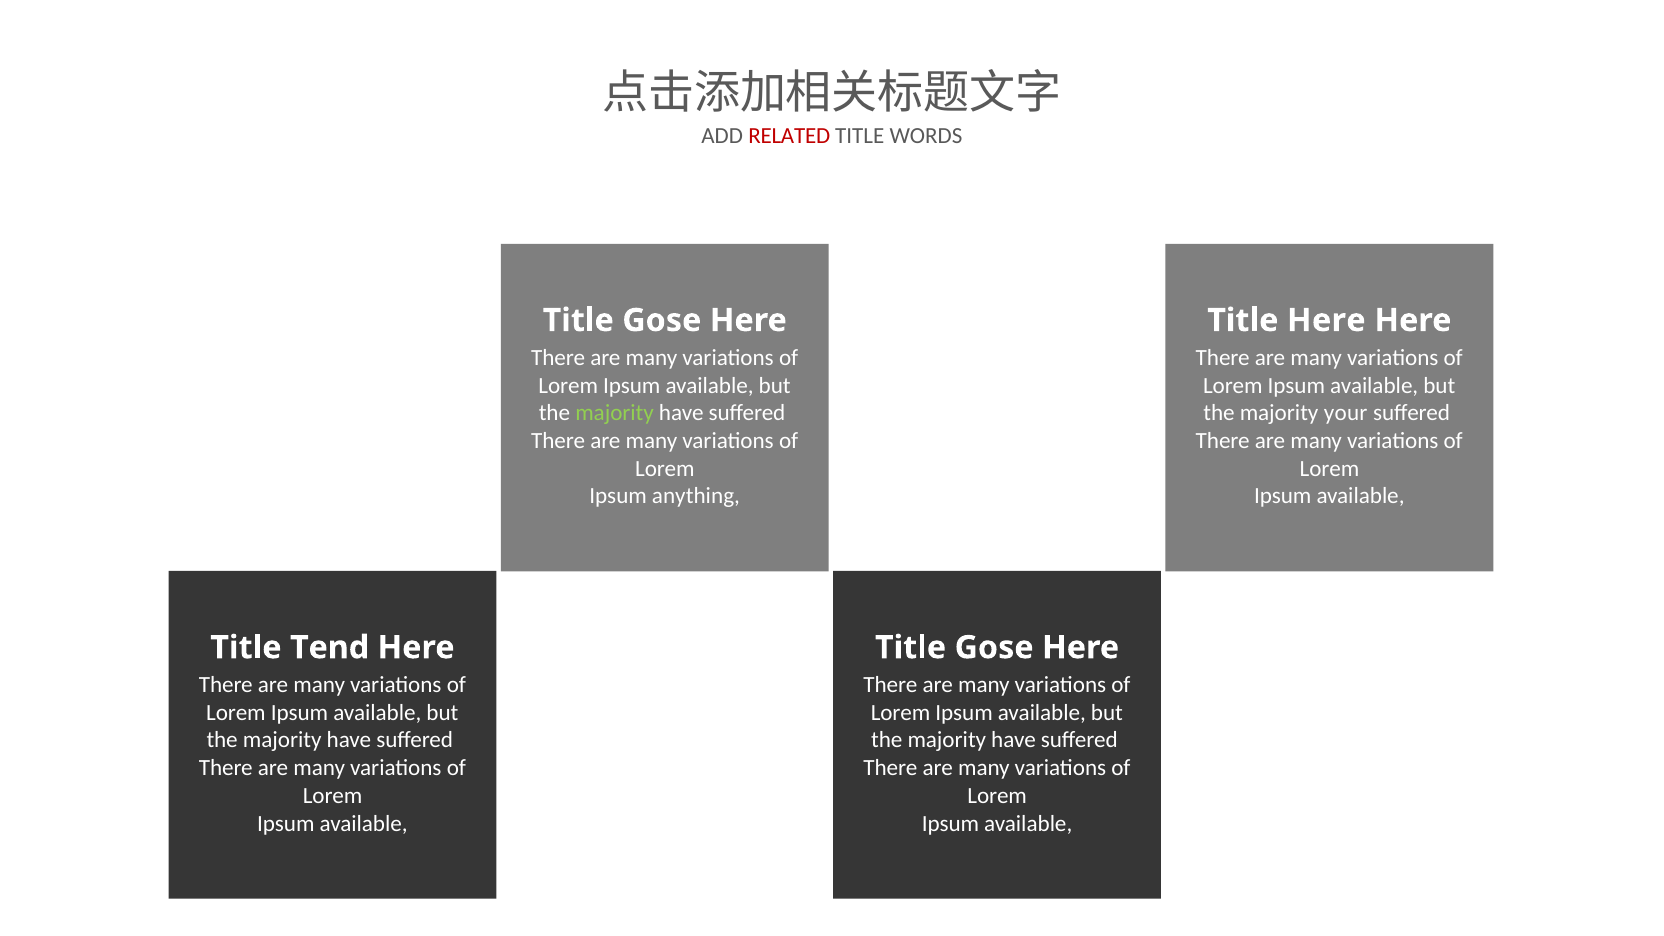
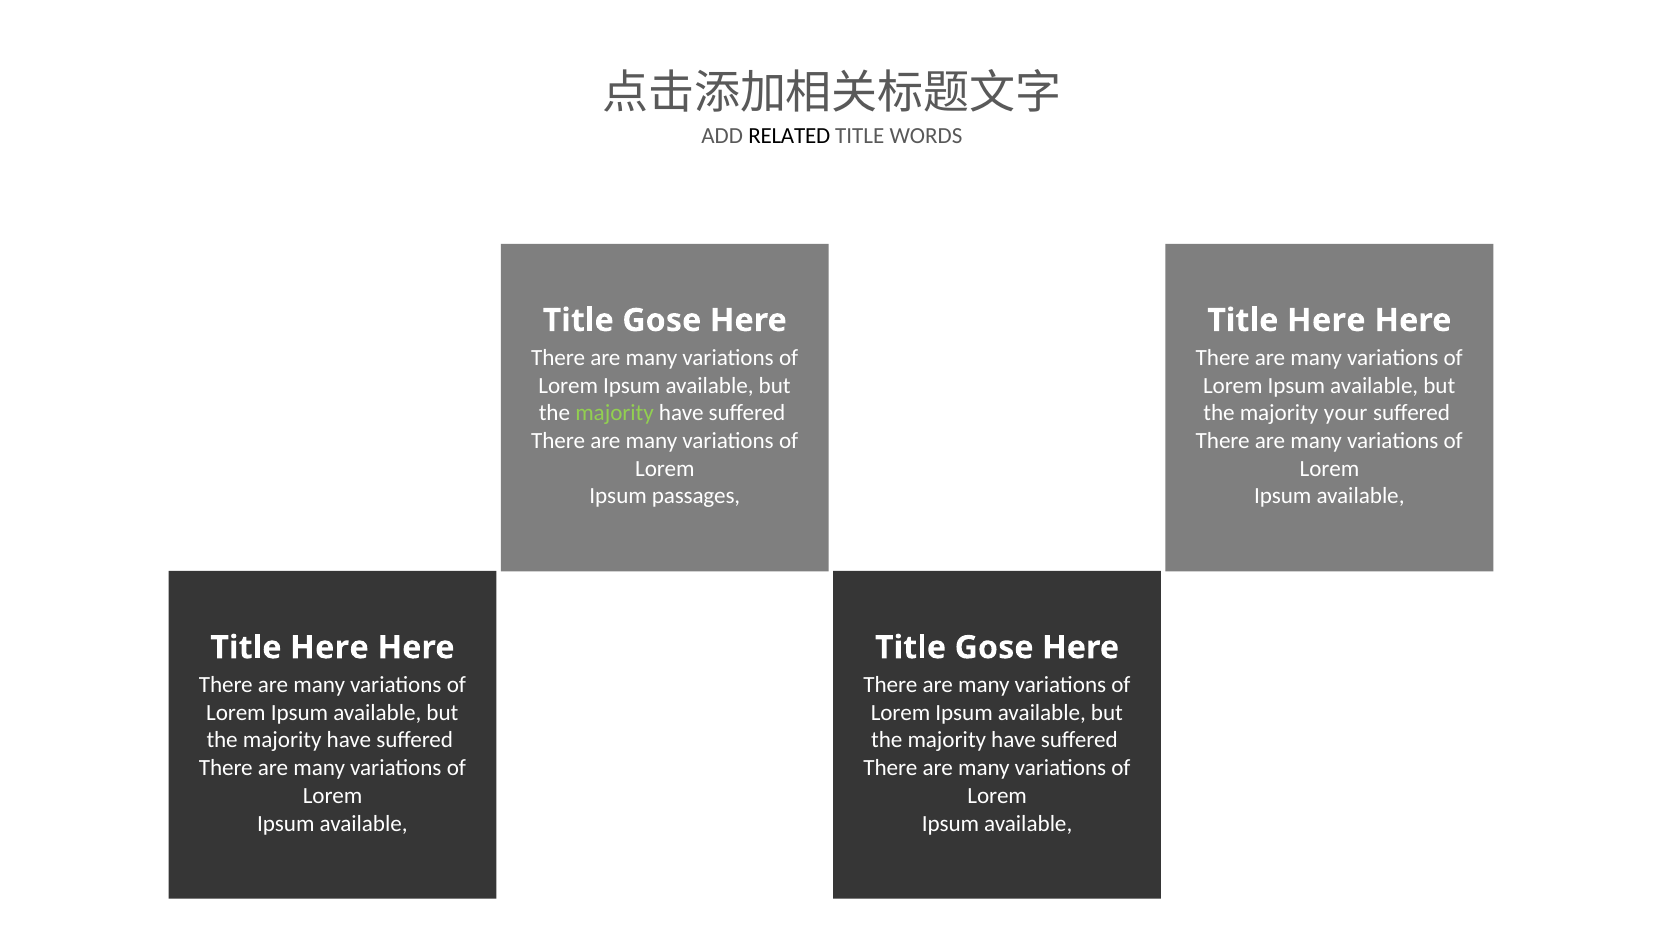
RELATED colour: red -> black (789, 136)
anything: anything -> passages (696, 496)
Tend: Tend -> Here (329, 648)
